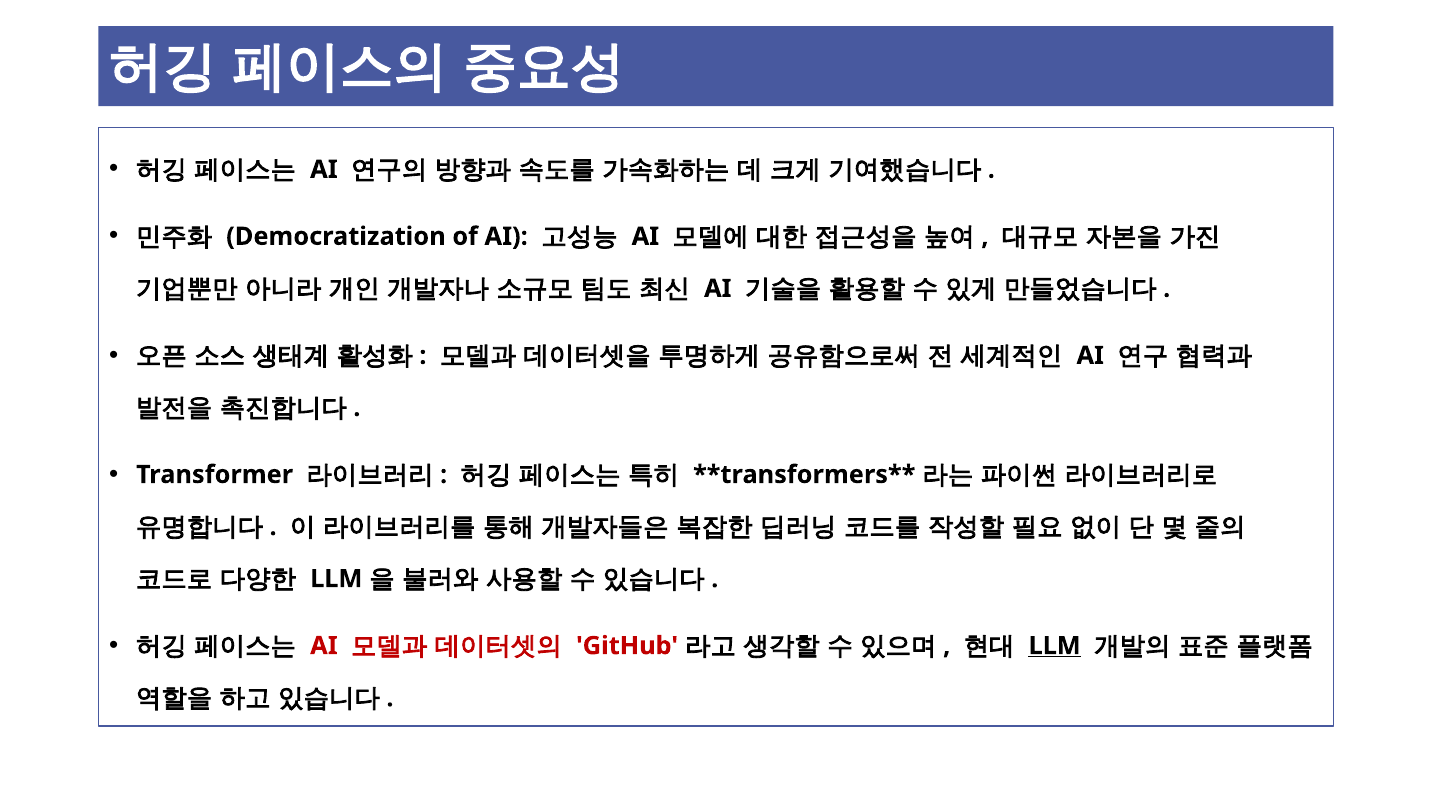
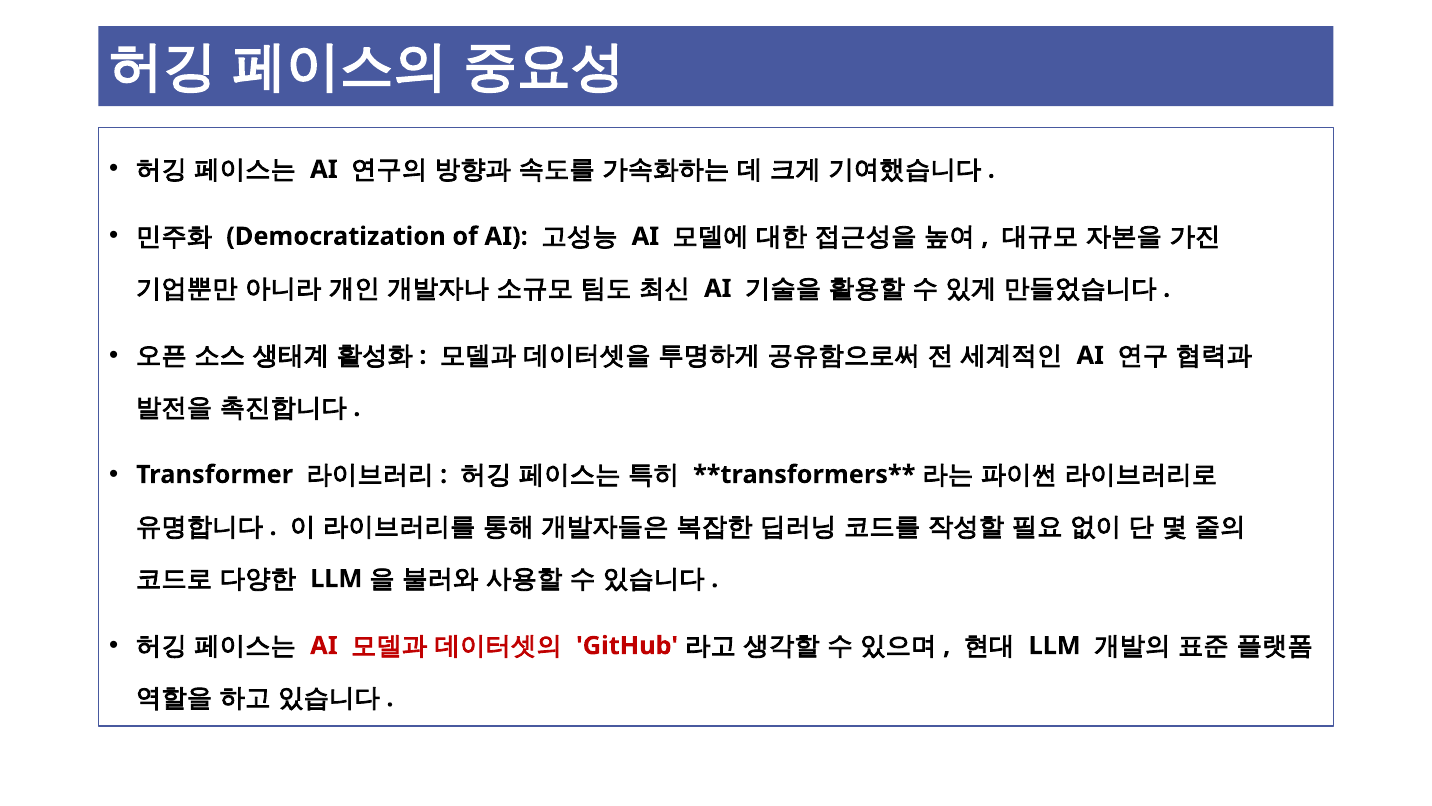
LLM underline: present -> none (1055, 645)
